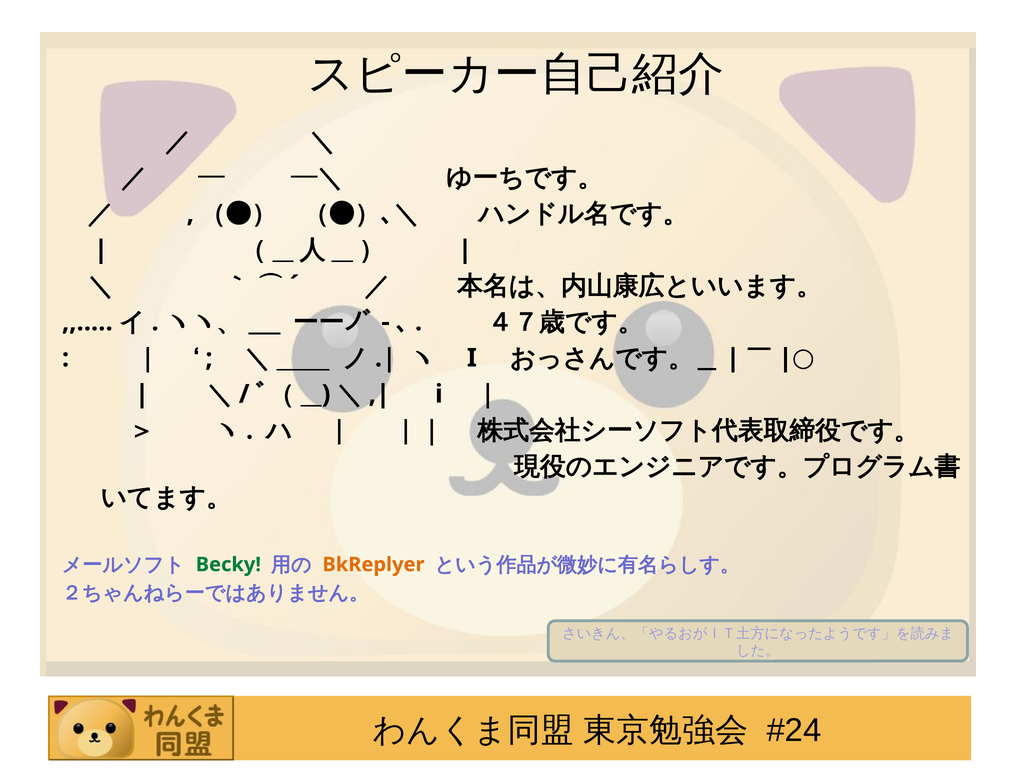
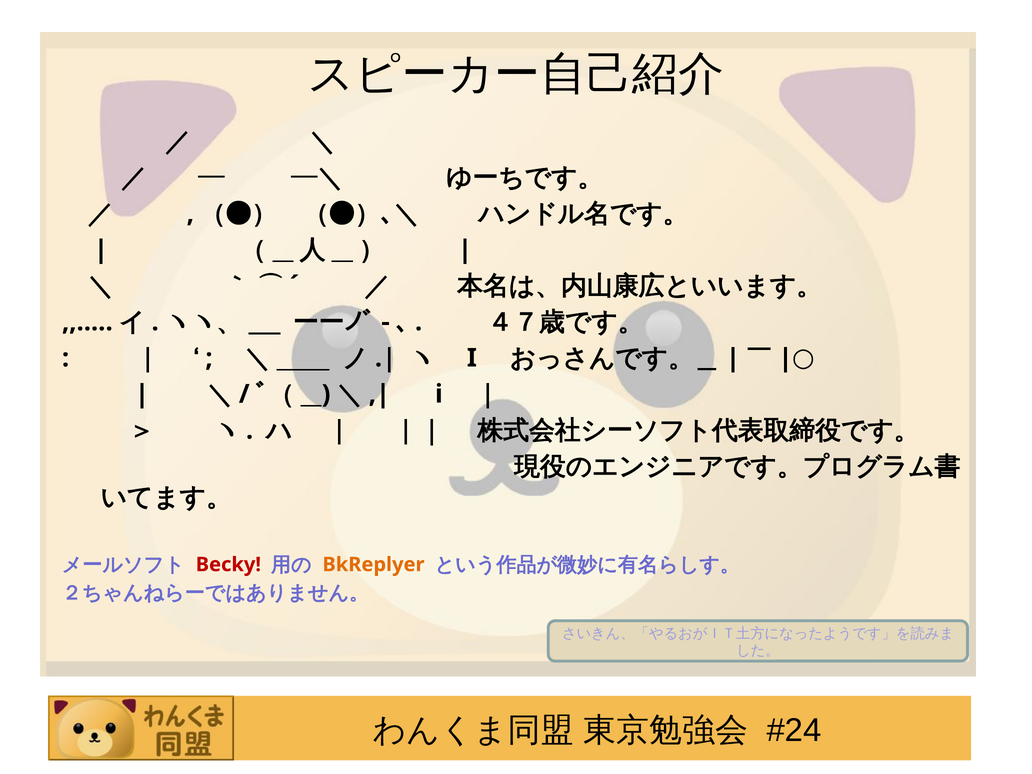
Becky colour: green -> red (228, 565)
